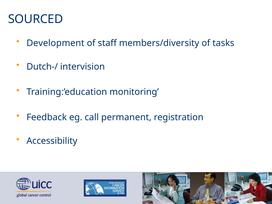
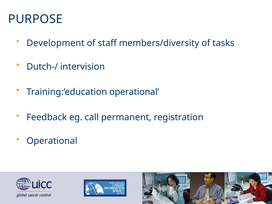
SOURCED: SOURCED -> PURPOSE (35, 19)
Training:’education monitoring: monitoring -> operational (134, 92)
Accessibility: Accessibility -> Operational (52, 141)
